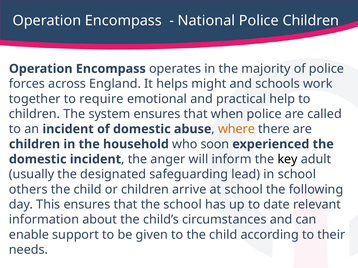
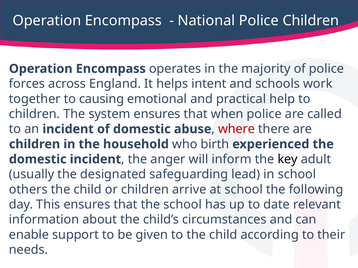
might: might -> intent (209, 84)
require: require -> causing (102, 99)
where colour: orange -> red (237, 129)
soon: soon -> birth (215, 144)
